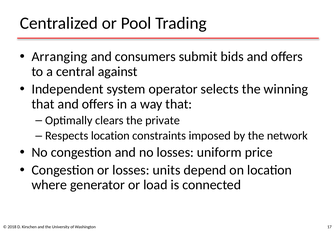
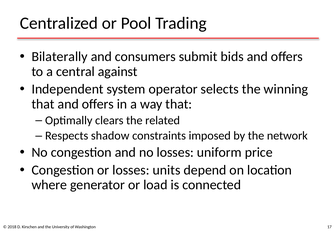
Arranging: Arranging -> Bilaterally (60, 57)
private: private -> related (163, 121)
Respects location: location -> shadow (110, 136)
